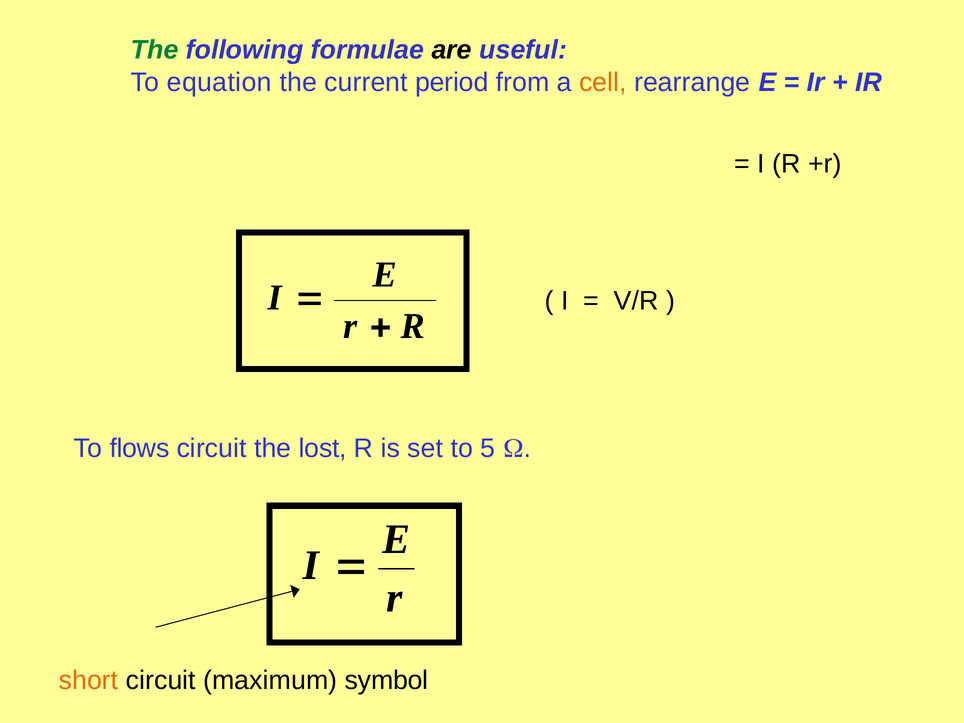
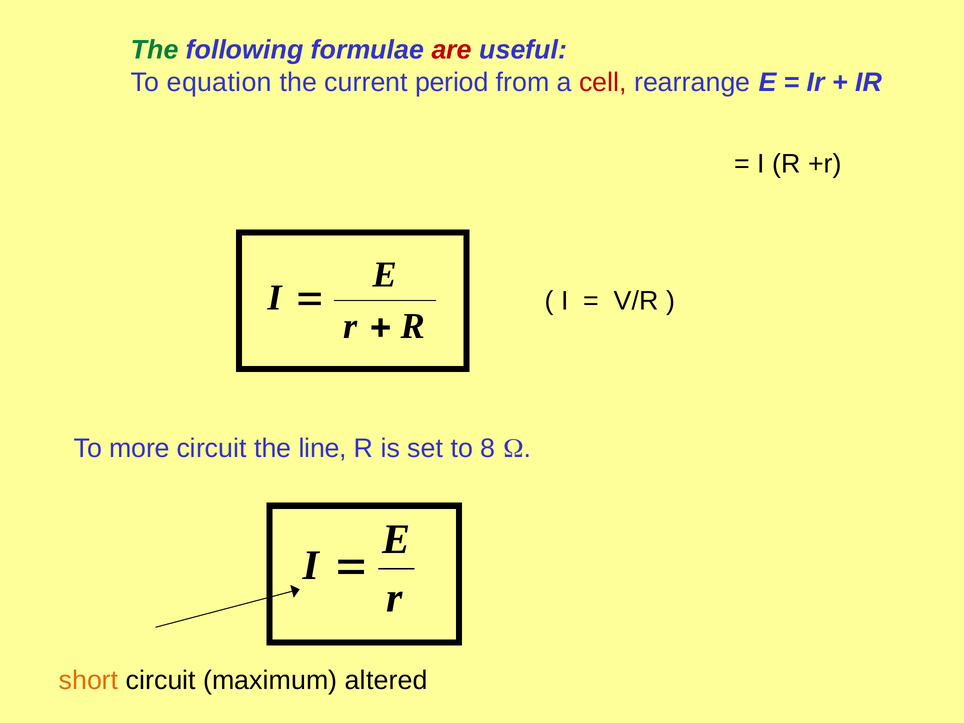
are colour: black -> red (452, 50)
cell colour: orange -> red (603, 82)
flows: flows -> more (139, 449)
lost: lost -> line (323, 449)
5: 5 -> 8 (488, 449)
symbol: symbol -> altered (386, 680)
